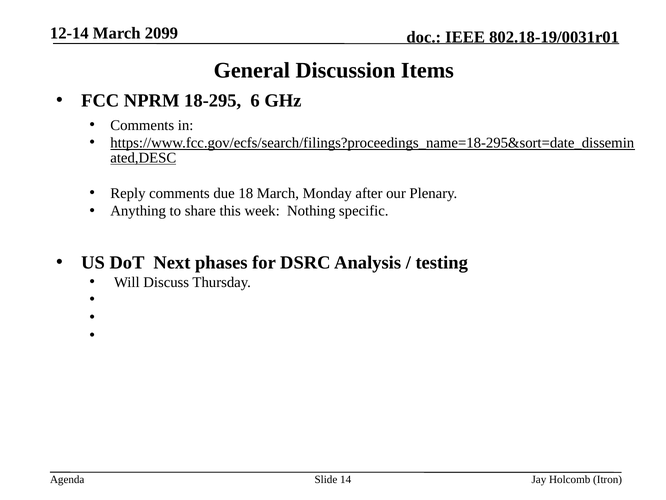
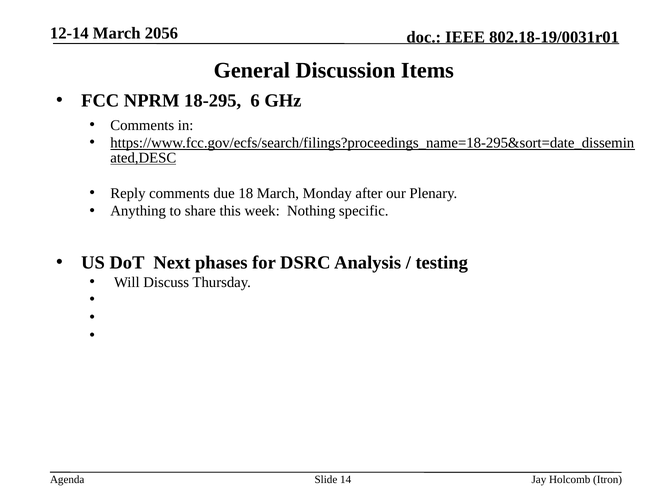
2099: 2099 -> 2056 (161, 33)
